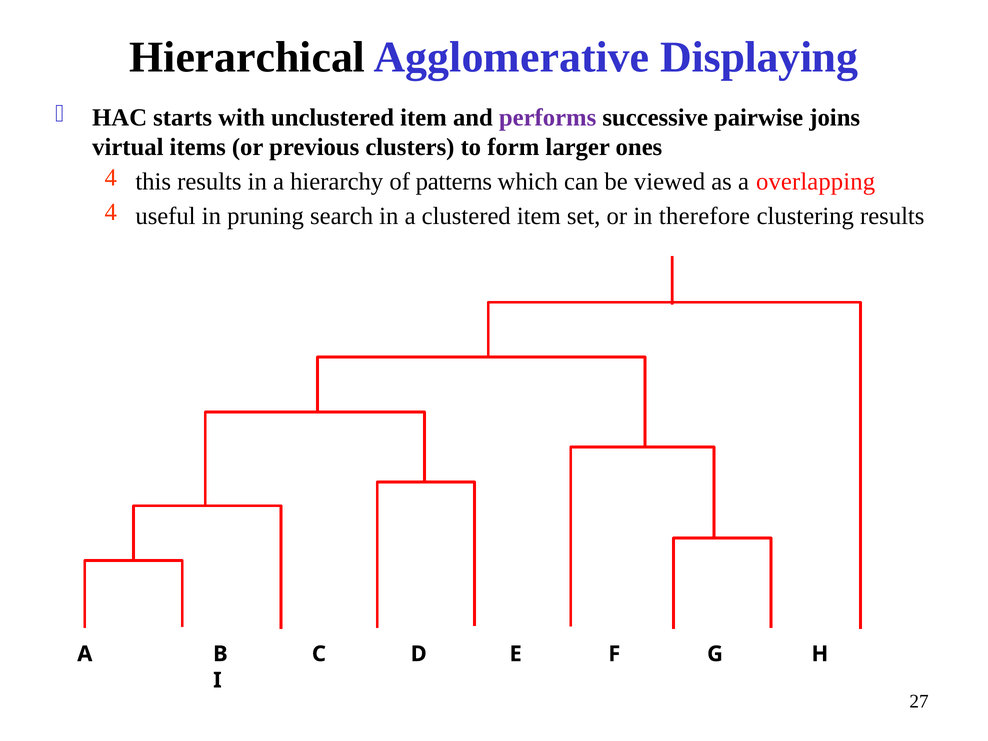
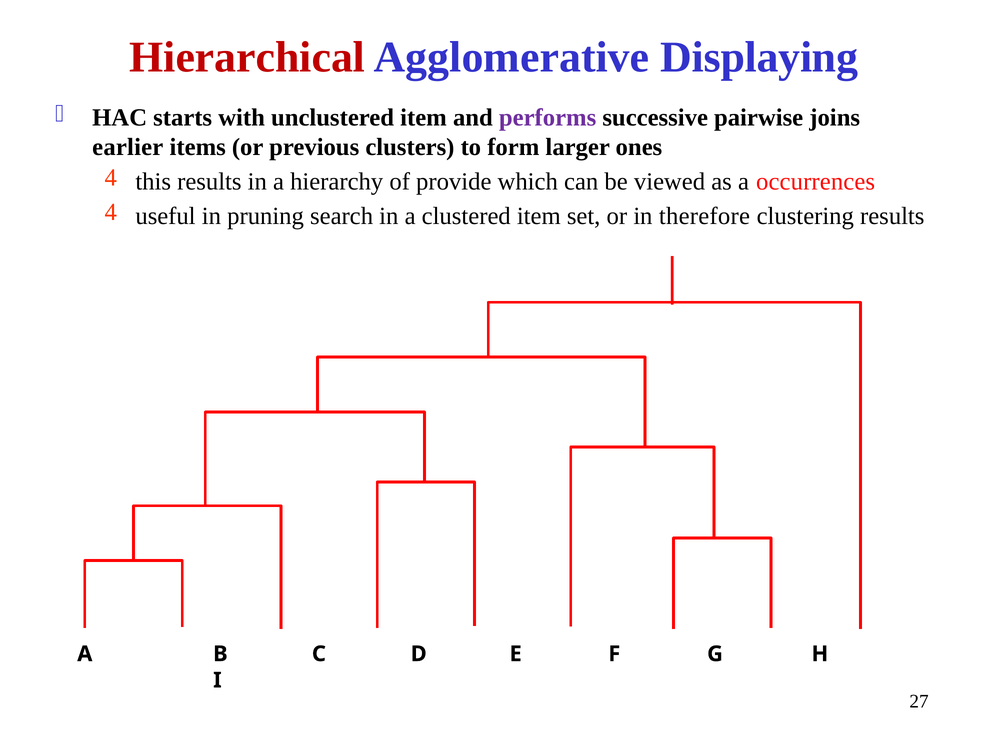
Hierarchical colour: black -> red (247, 57)
virtual: virtual -> earlier (128, 147)
patterns: patterns -> provide (454, 182)
overlapping: overlapping -> occurrences (816, 182)
